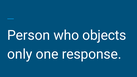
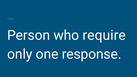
objects: objects -> require (104, 35)
